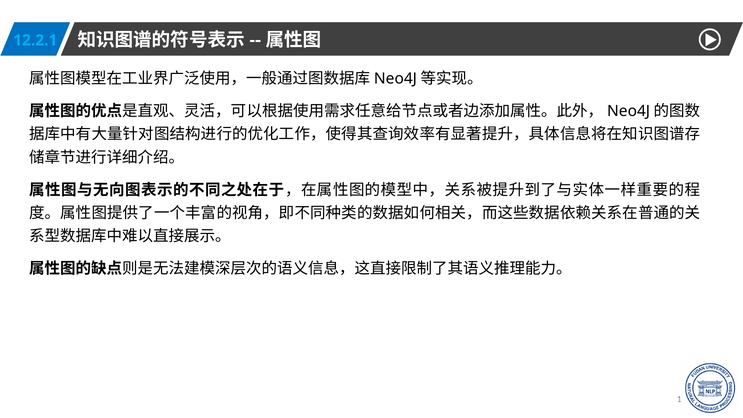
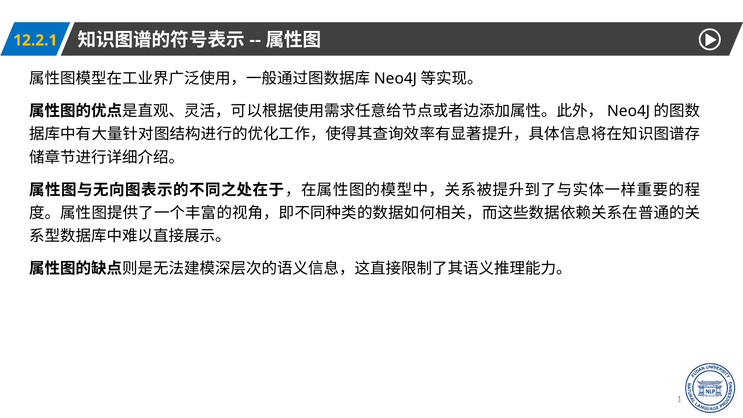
12.2.1 colour: light blue -> yellow (35, 40)
